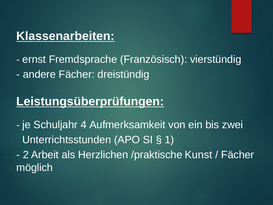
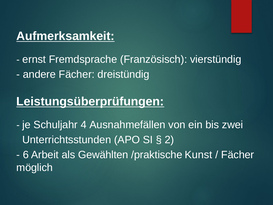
Klassenarbeiten: Klassenarbeiten -> Aufmerksamkeit (65, 36)
Aufmerksamkeit: Aufmerksamkeit -> Ausnahmefällen (127, 125)
1: 1 -> 2 (169, 140)
2: 2 -> 6 (26, 155)
Herzlichen: Herzlichen -> Gewählten (103, 155)
